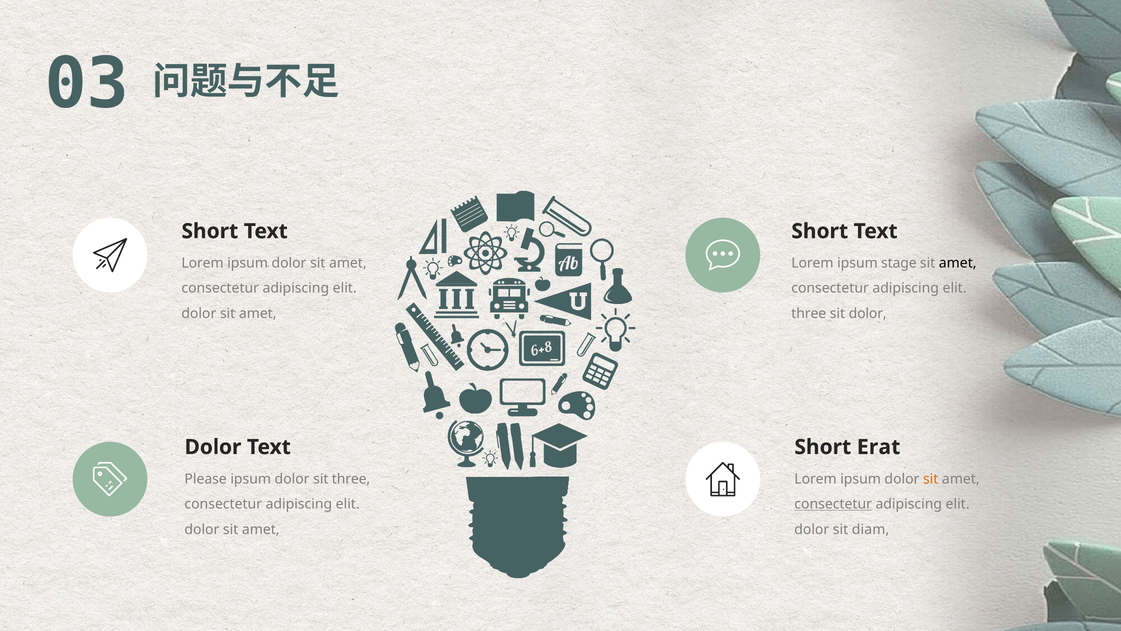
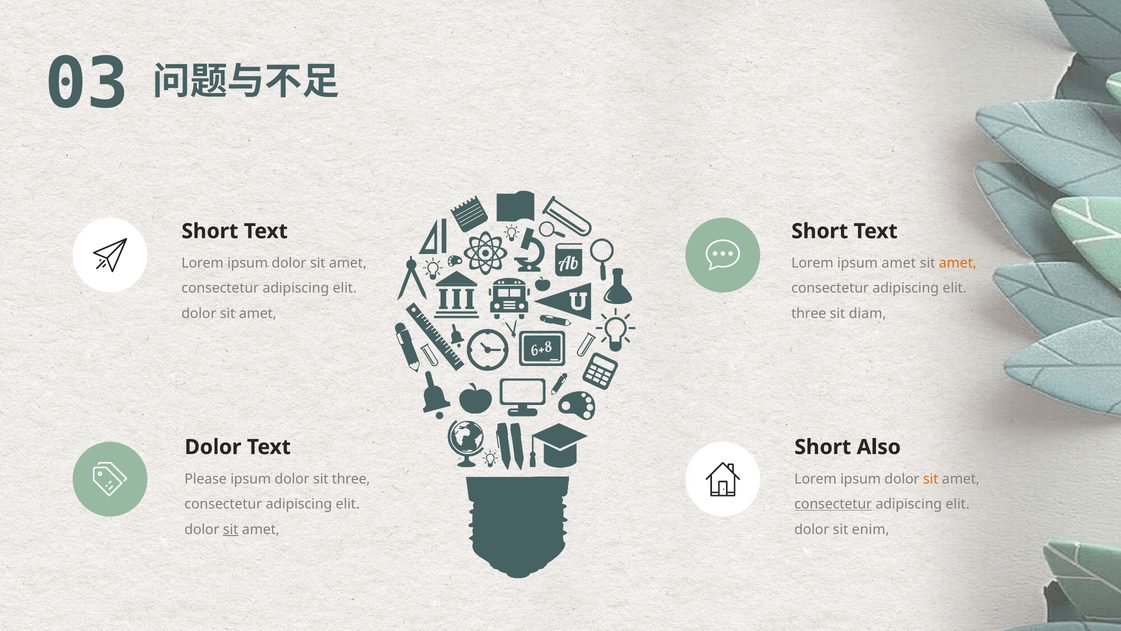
ipsum stage: stage -> amet (899, 263)
amet colour: black -> orange (958, 263)
sit dolor: dolor -> diam (868, 313)
Erat: Erat -> Also (879, 447)
sit underline: none -> present (231, 529)
diam: diam -> enim (871, 529)
